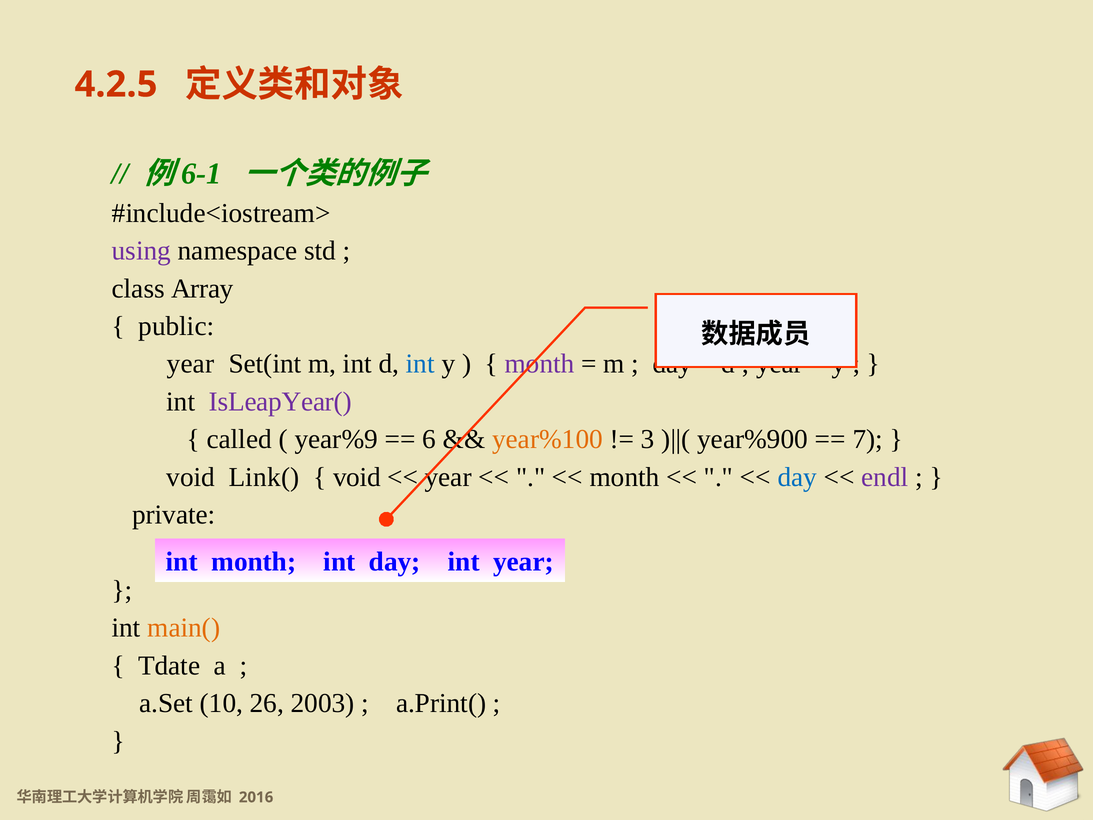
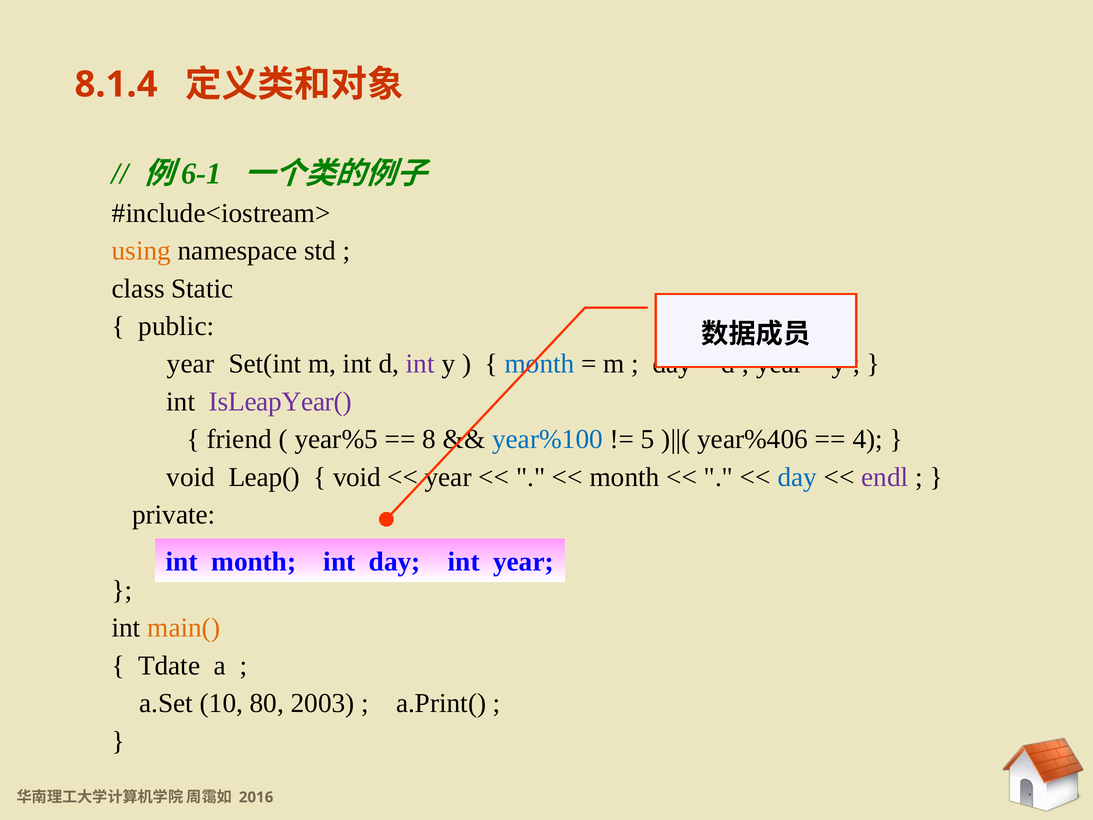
4.2.5: 4.2.5 -> 8.1.4 (116, 84)
using colour: purple -> orange (141, 251)
Array: Array -> Static (202, 288)
int colour: blue -> purple (420, 364)
month colour: purple -> blue (540, 364)
called: called -> friend (239, 439)
year%9: year%9 -> year%5 (336, 439)
6: 6 -> 8 (429, 439)
year%100 colour: orange -> blue (548, 439)
3: 3 -> 5 (648, 439)
year%900: year%900 -> year%406 (753, 439)
7: 7 -> 4 (868, 439)
Link(: Link( -> Leap( (264, 477)
26: 26 -> 80 (267, 703)
